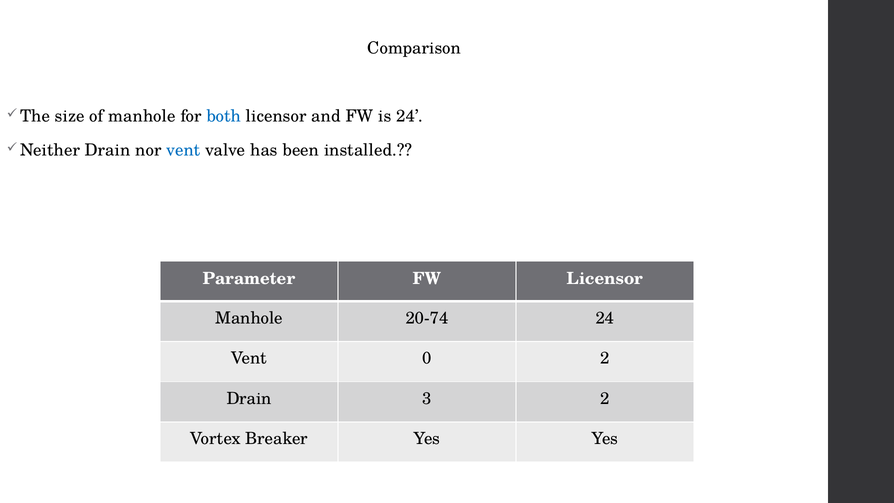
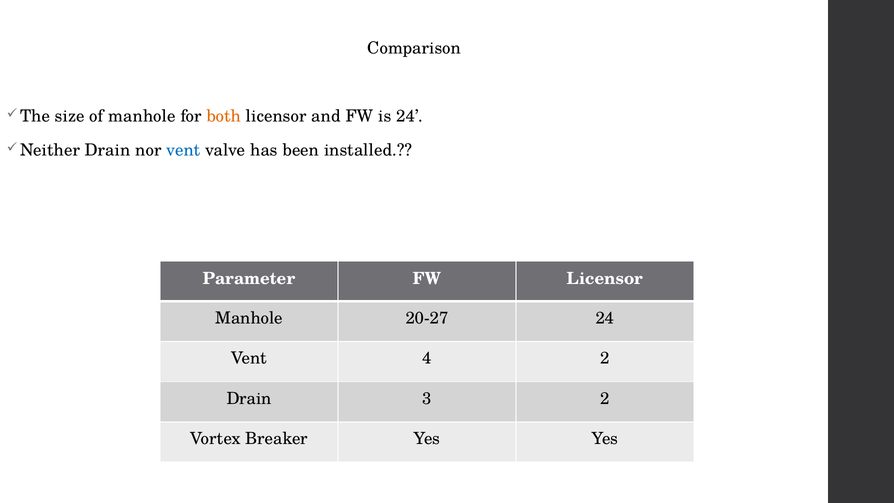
both colour: blue -> orange (224, 116)
20-74: 20-74 -> 20-27 (427, 318)
0: 0 -> 4 (427, 358)
